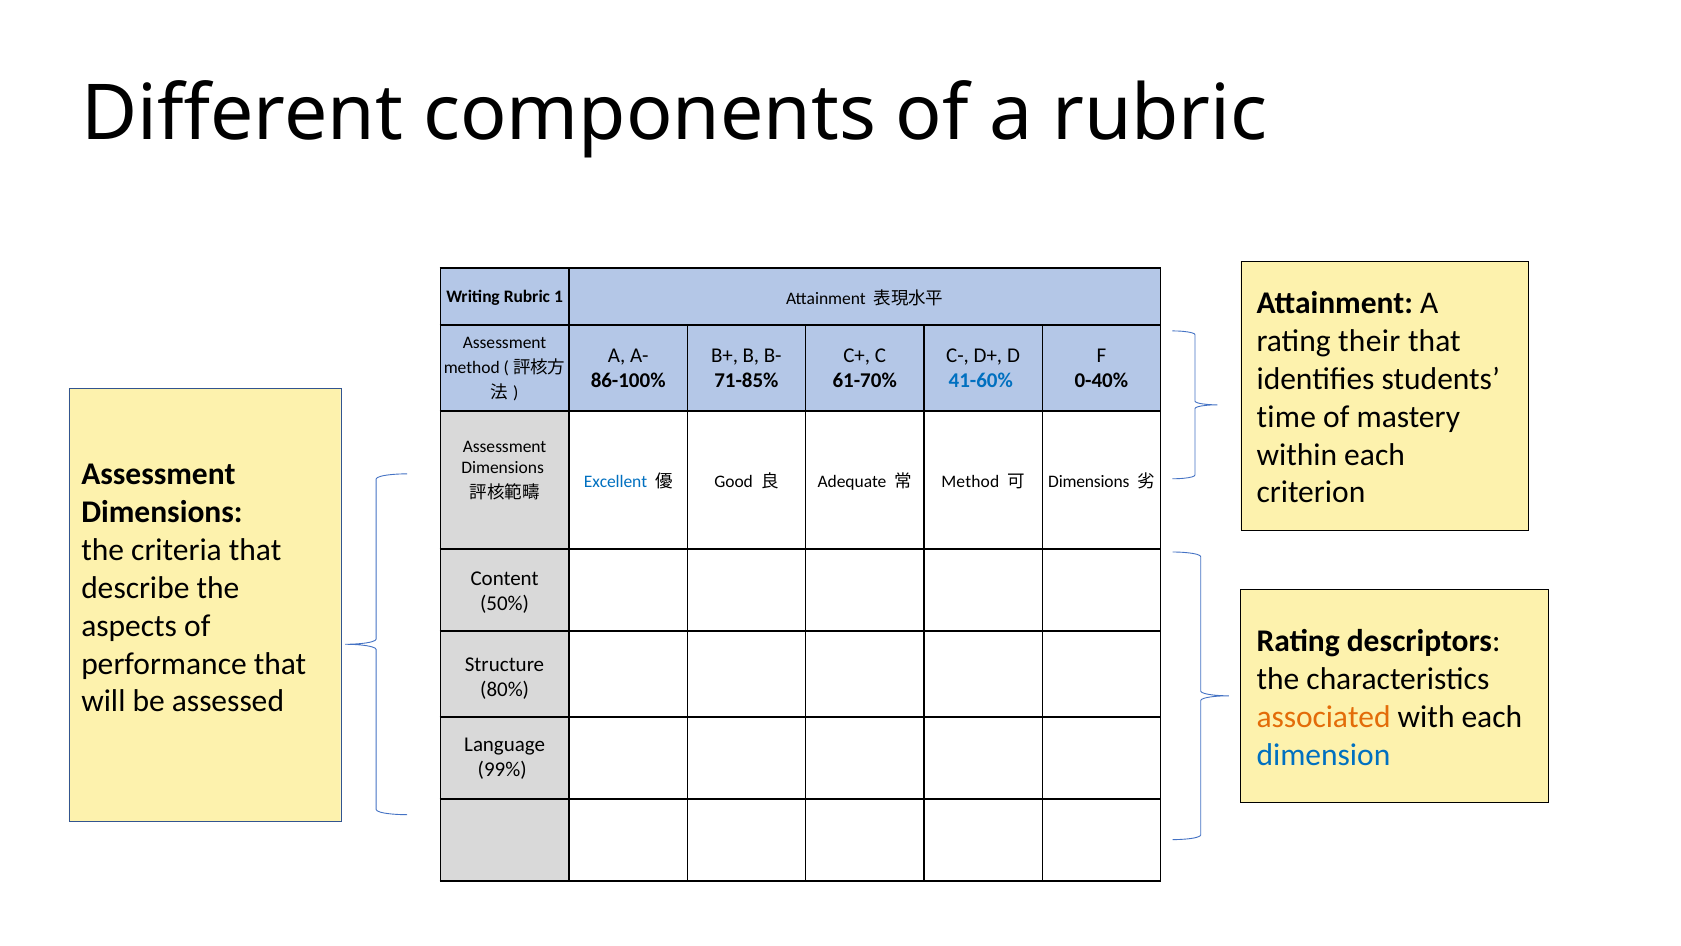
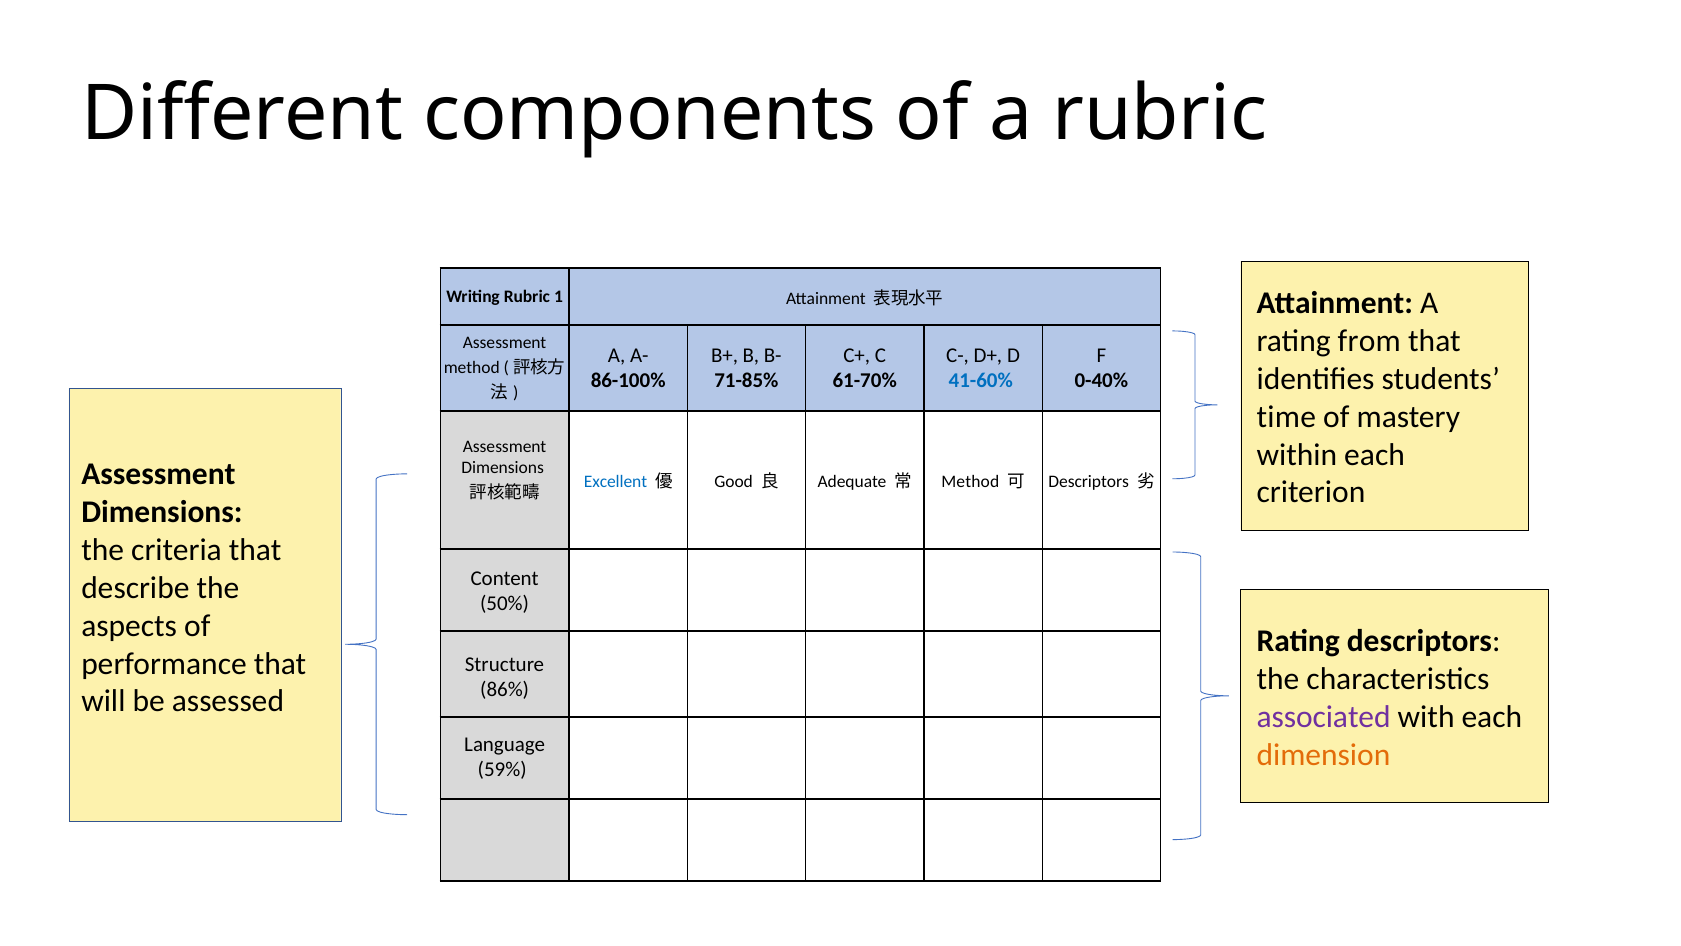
their: their -> from (1369, 341)
Dimensions: Dimensions -> Descriptors (1089, 482)
80%: 80% -> 86% (505, 689)
associated colour: orange -> purple (1324, 717)
dimension colour: blue -> orange (1323, 754)
99%: 99% -> 59% (502, 769)
